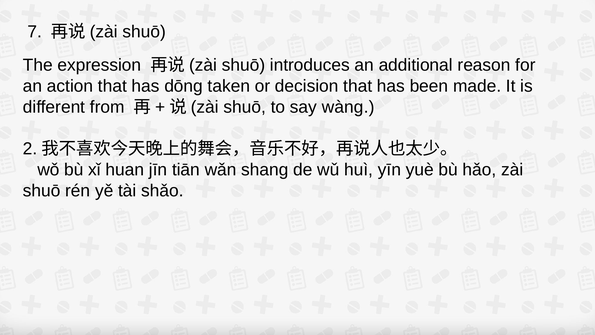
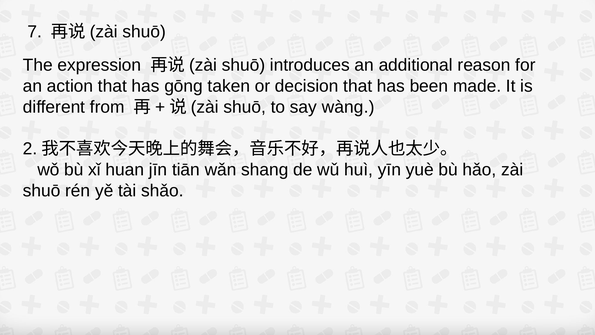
dōng: dōng -> gōng (184, 86)
